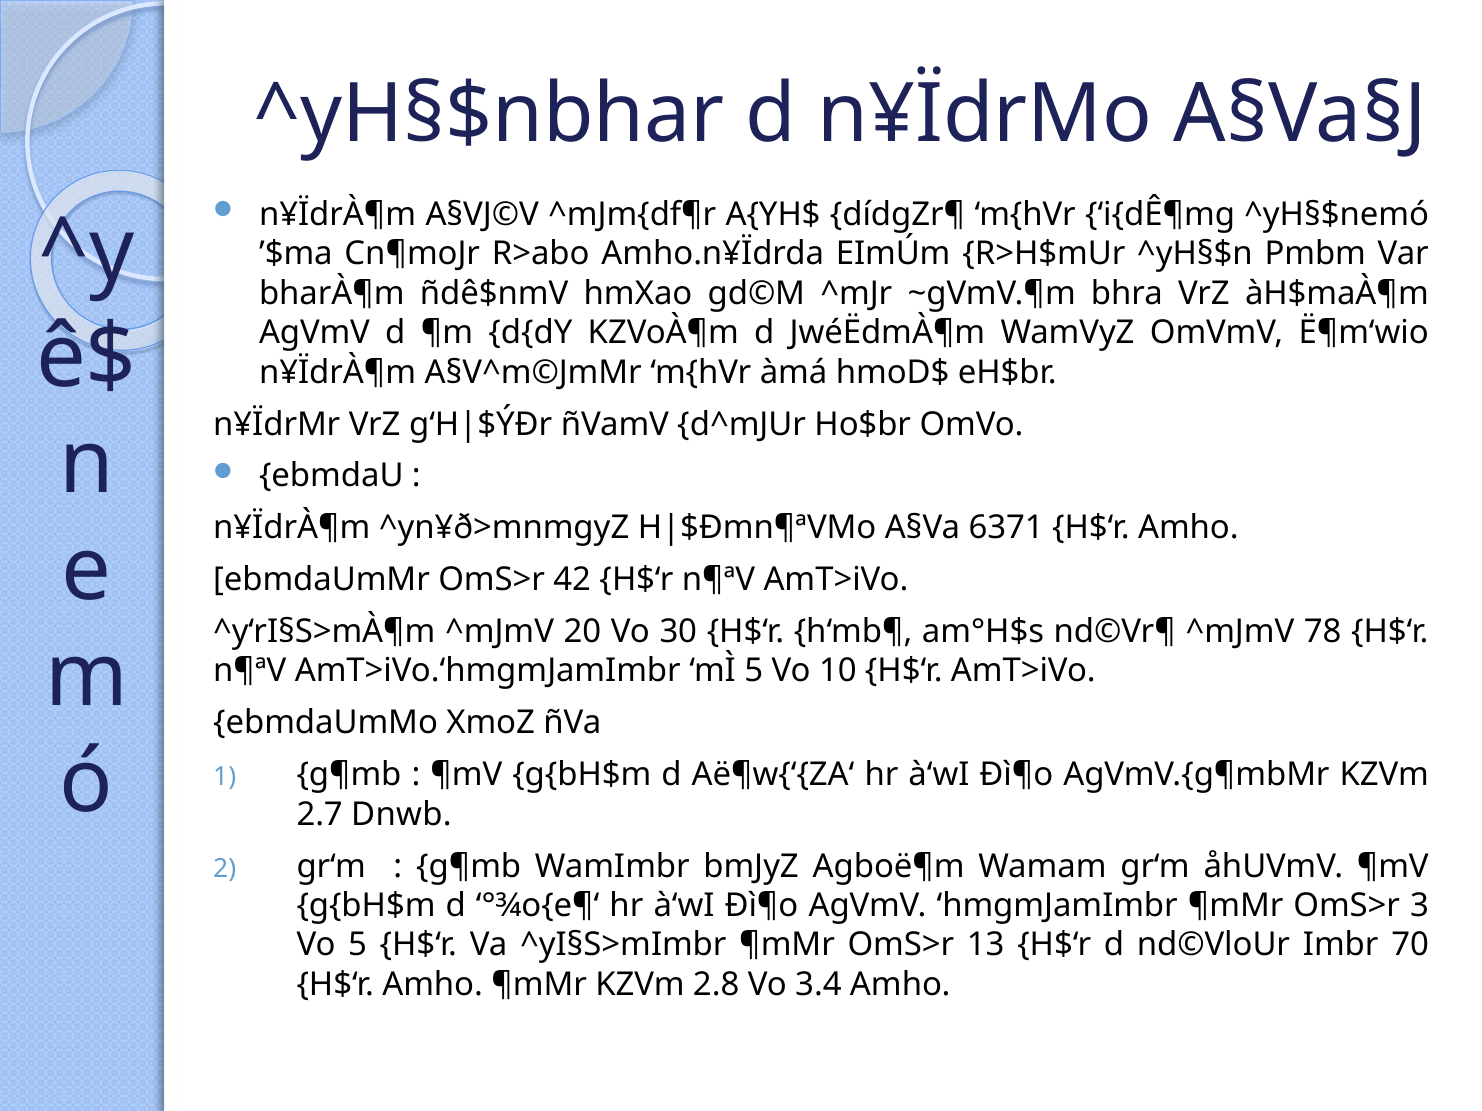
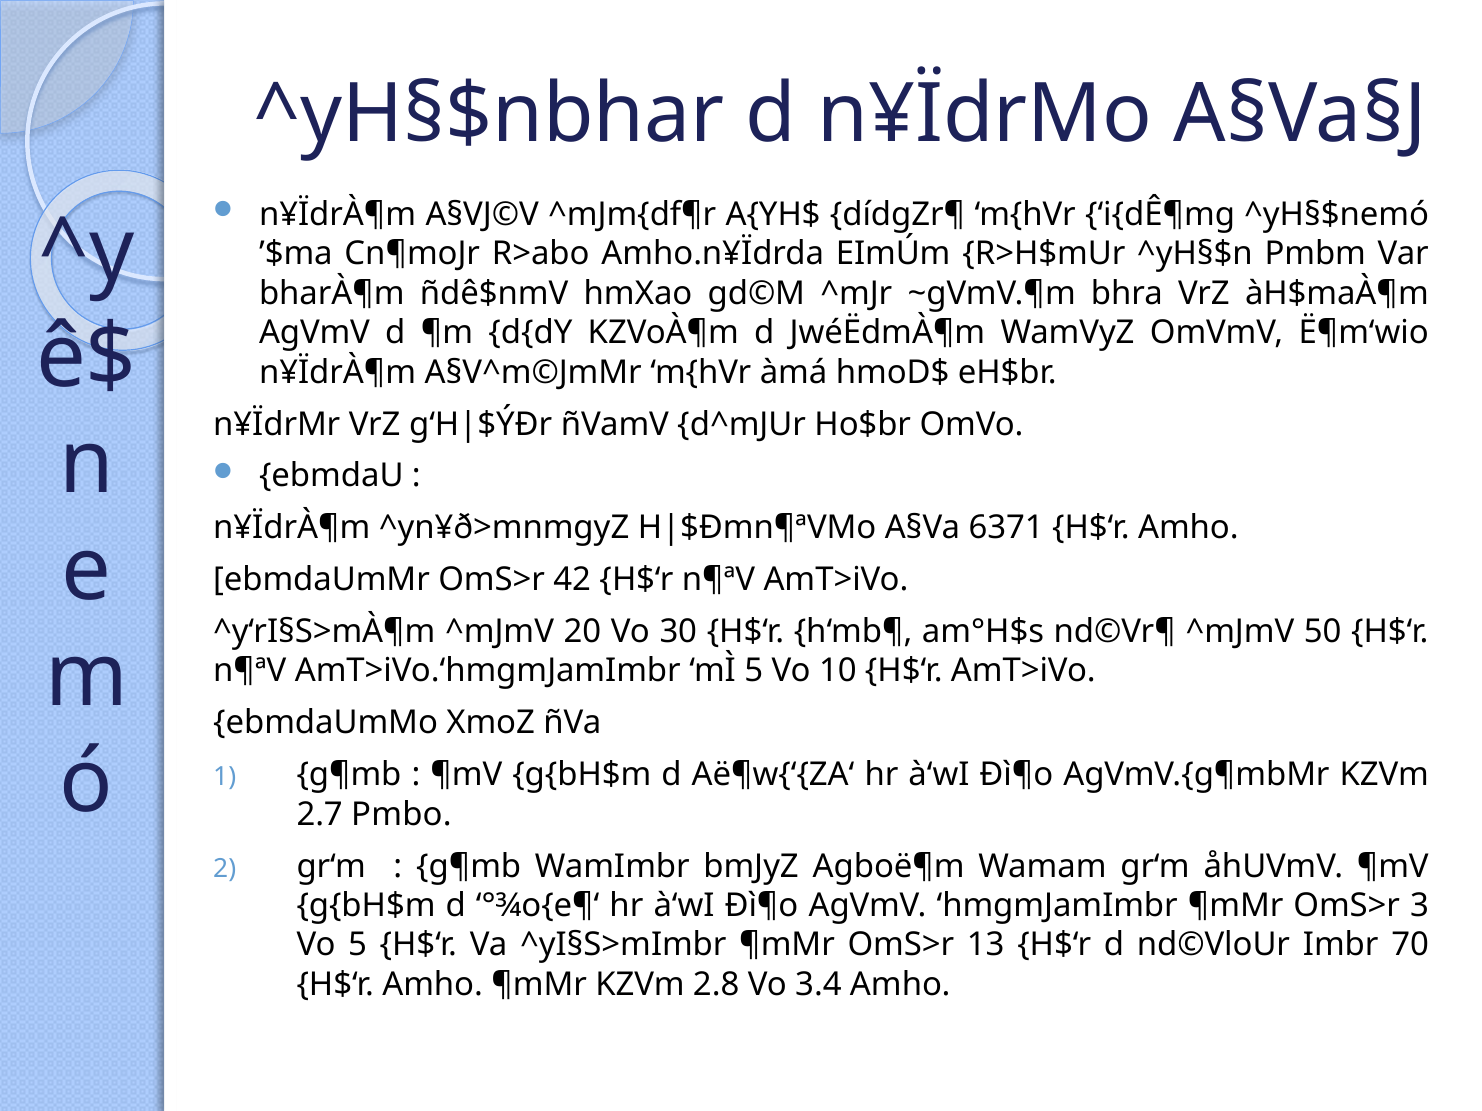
78: 78 -> 50 (1323, 632)
Dnwb: Dnwb -> Pmbo (401, 815)
